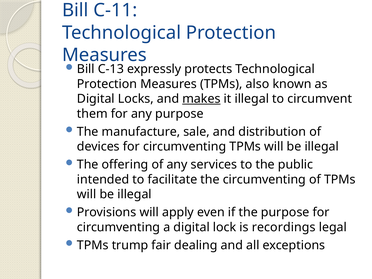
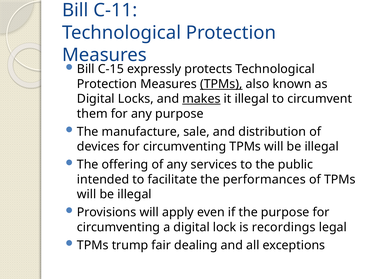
C-13: C-13 -> C-15 (111, 69)
TPMs underline: none -> present (221, 84)
the circumventing: circumventing -> performances (264, 179)
